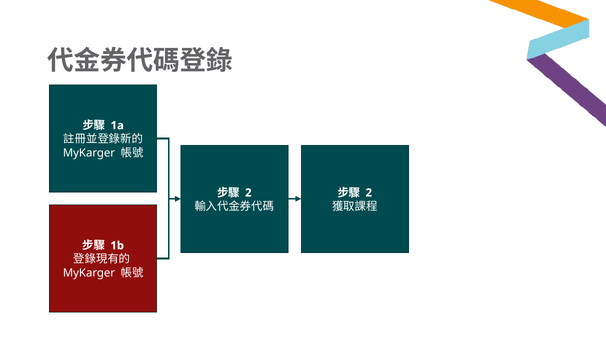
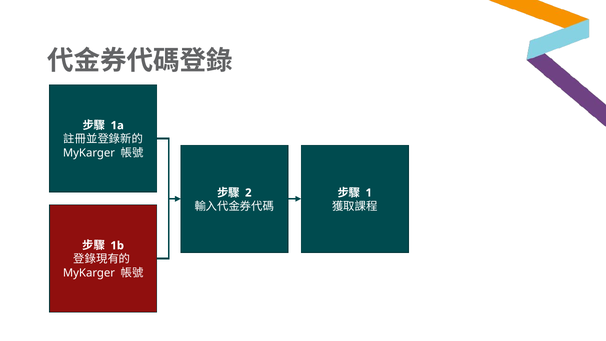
2: 2 -> 1 (369, 193)
